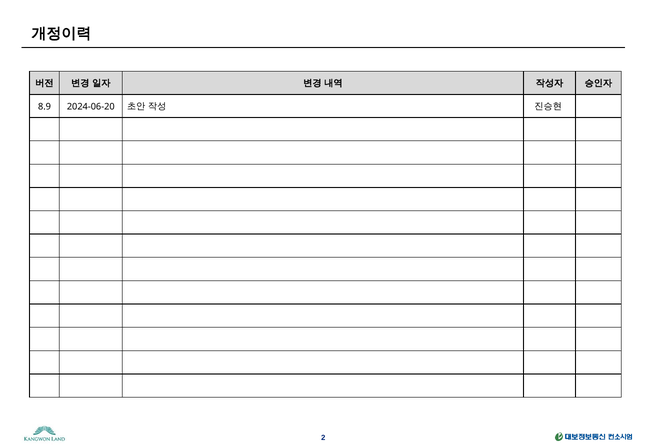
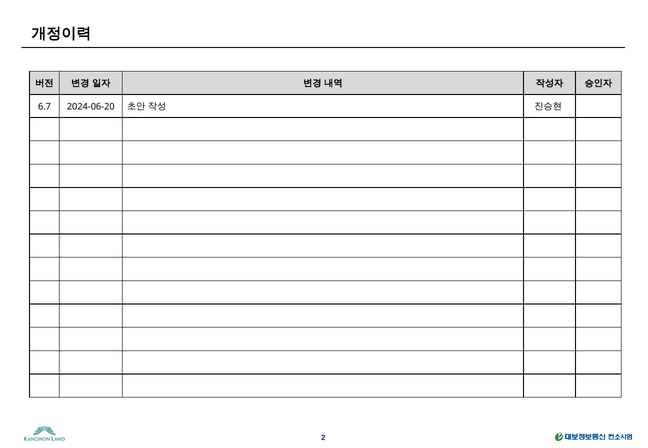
8.9: 8.9 -> 6.7 (45, 107)
